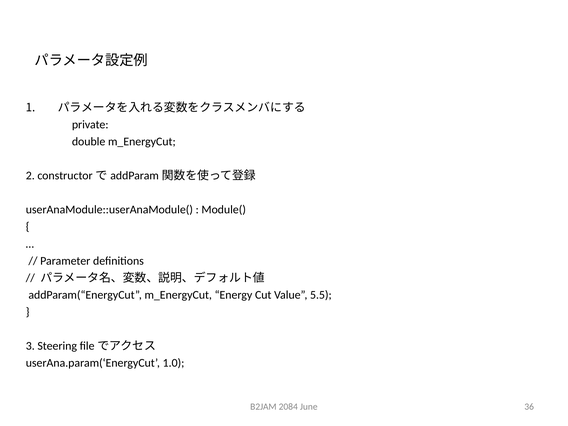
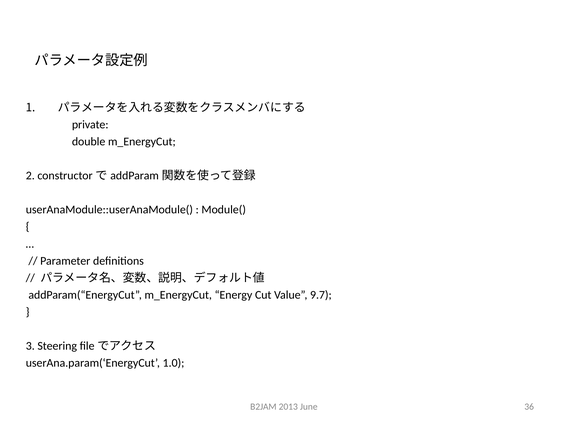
5.5: 5.5 -> 9.7 (321, 295)
2084: 2084 -> 2013 (288, 407)
